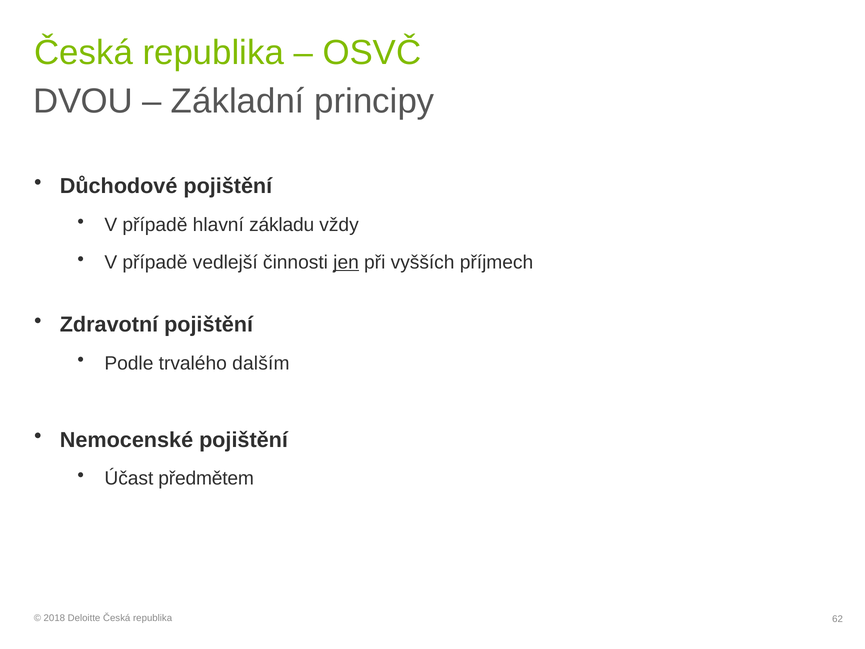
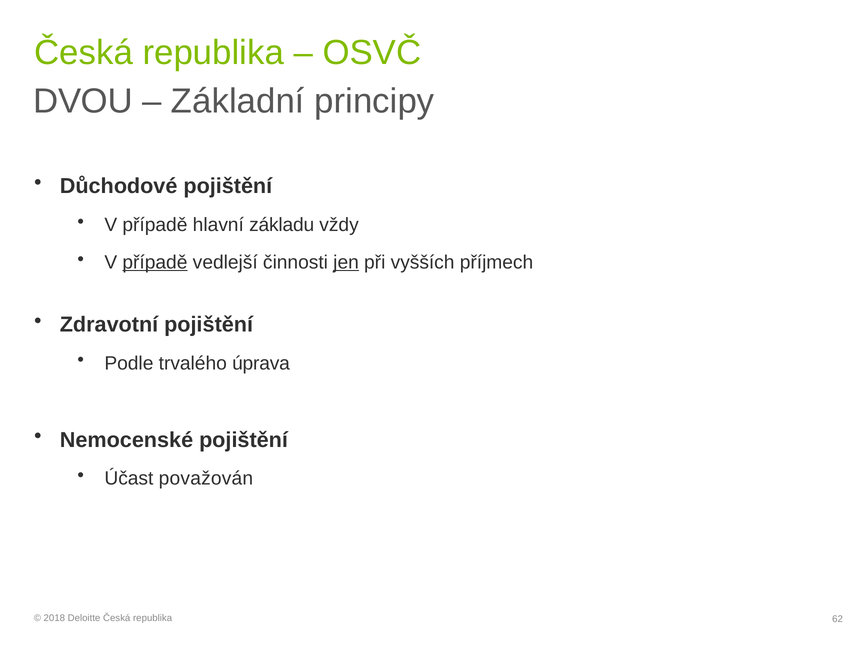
případě underline: none -> present (155, 262)
dalším: dalším -> úprava (261, 363)
předmětem: předmětem -> považován (206, 478)
